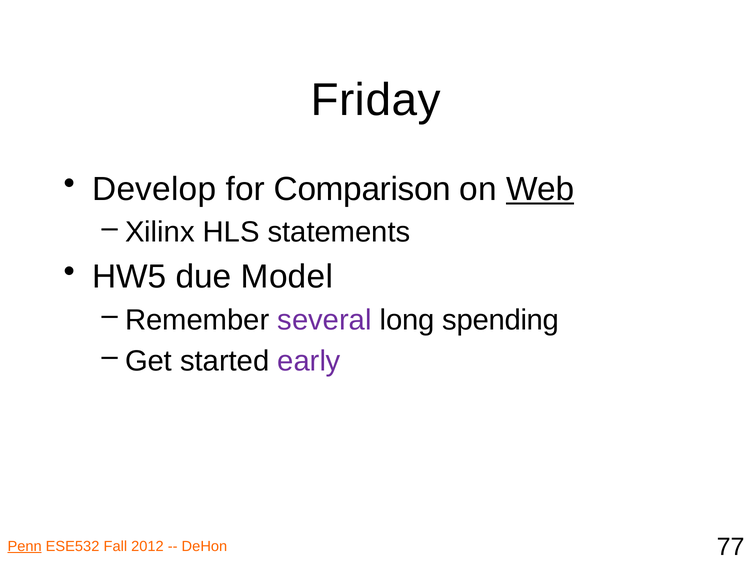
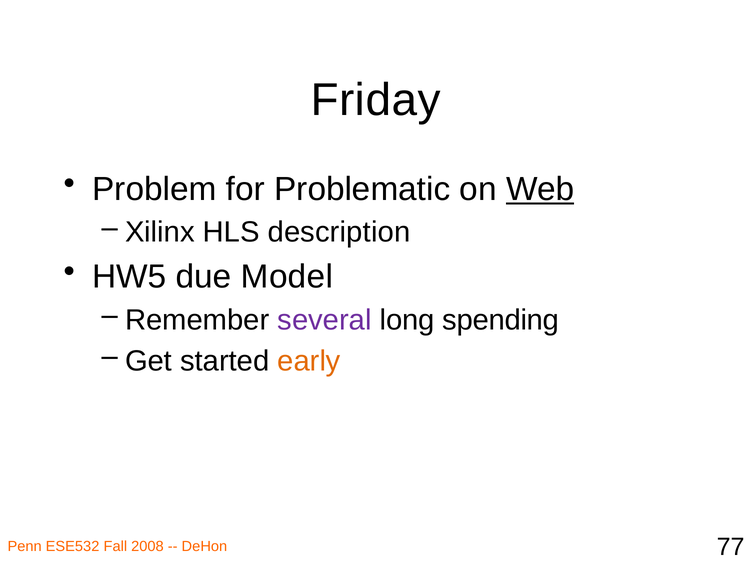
Develop: Develop -> Problem (154, 189)
Comparison: Comparison -> Problematic (362, 189)
statements: statements -> description (339, 232)
early colour: purple -> orange (309, 361)
Penn underline: present -> none (25, 546)
2012: 2012 -> 2008 (147, 546)
